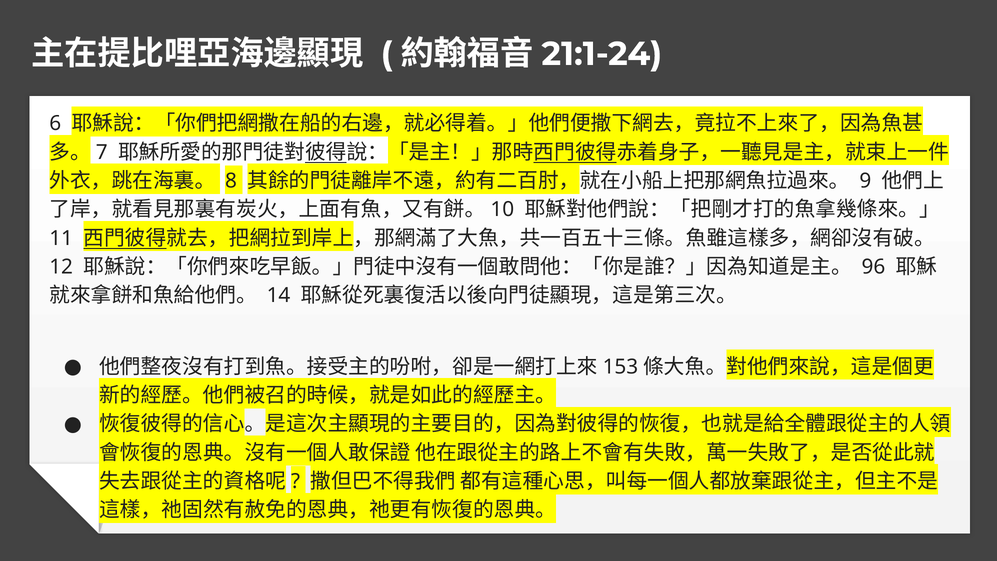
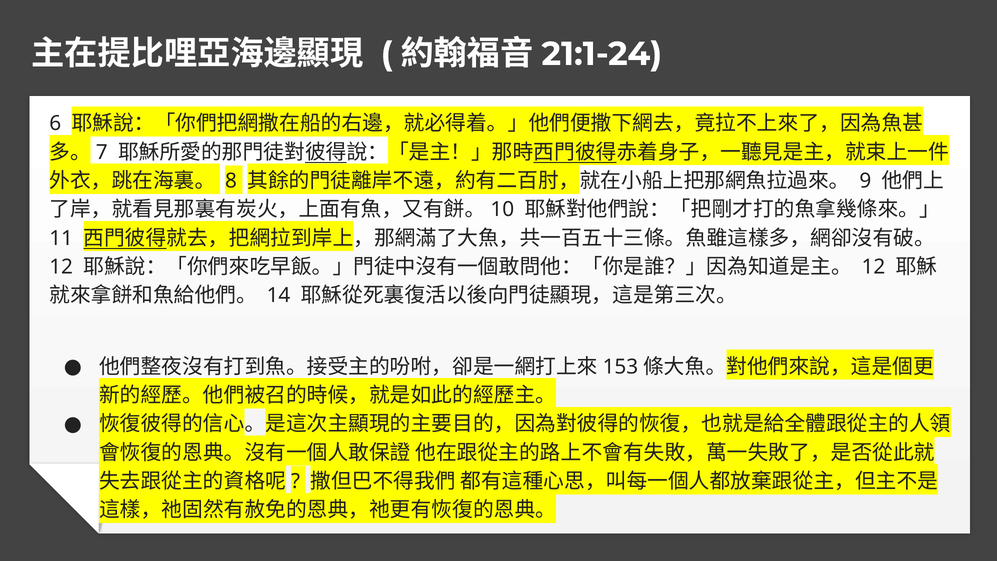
96: 96 -> 12 (873, 267)
